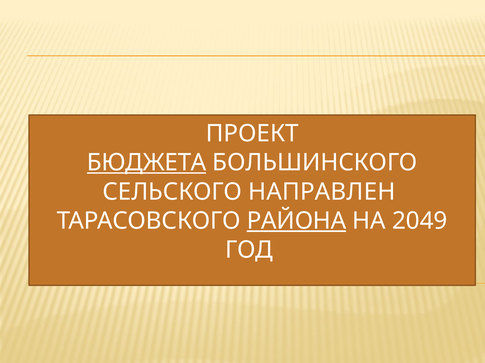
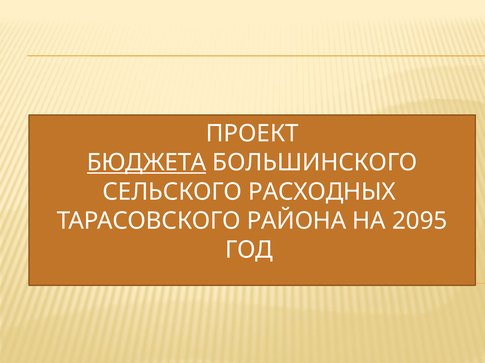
НАПРАВЛЕН: НАПРАВЛЕН -> РАСХОДНЫХ (322, 192)
РАЙОНА underline: present -> none (297, 221)
2049: 2049 -> 2095 (420, 221)
